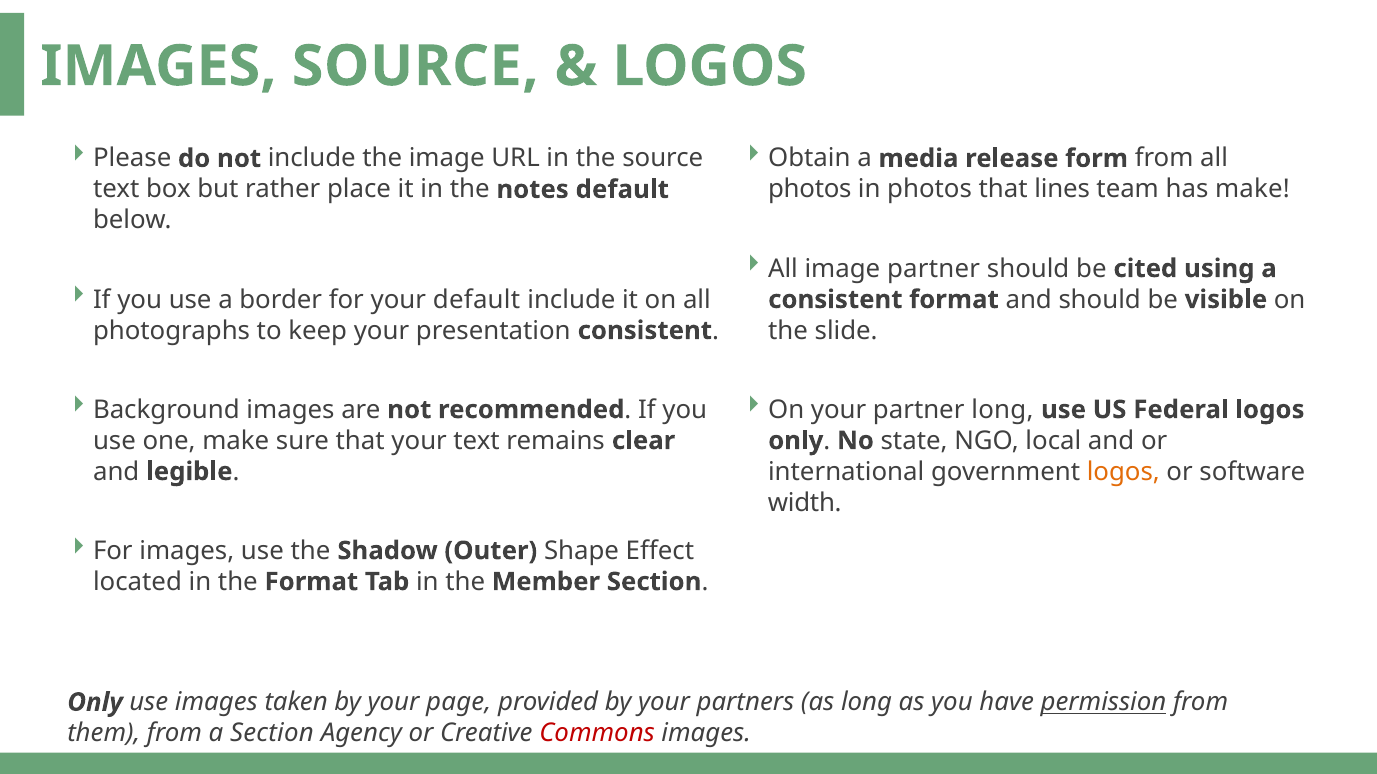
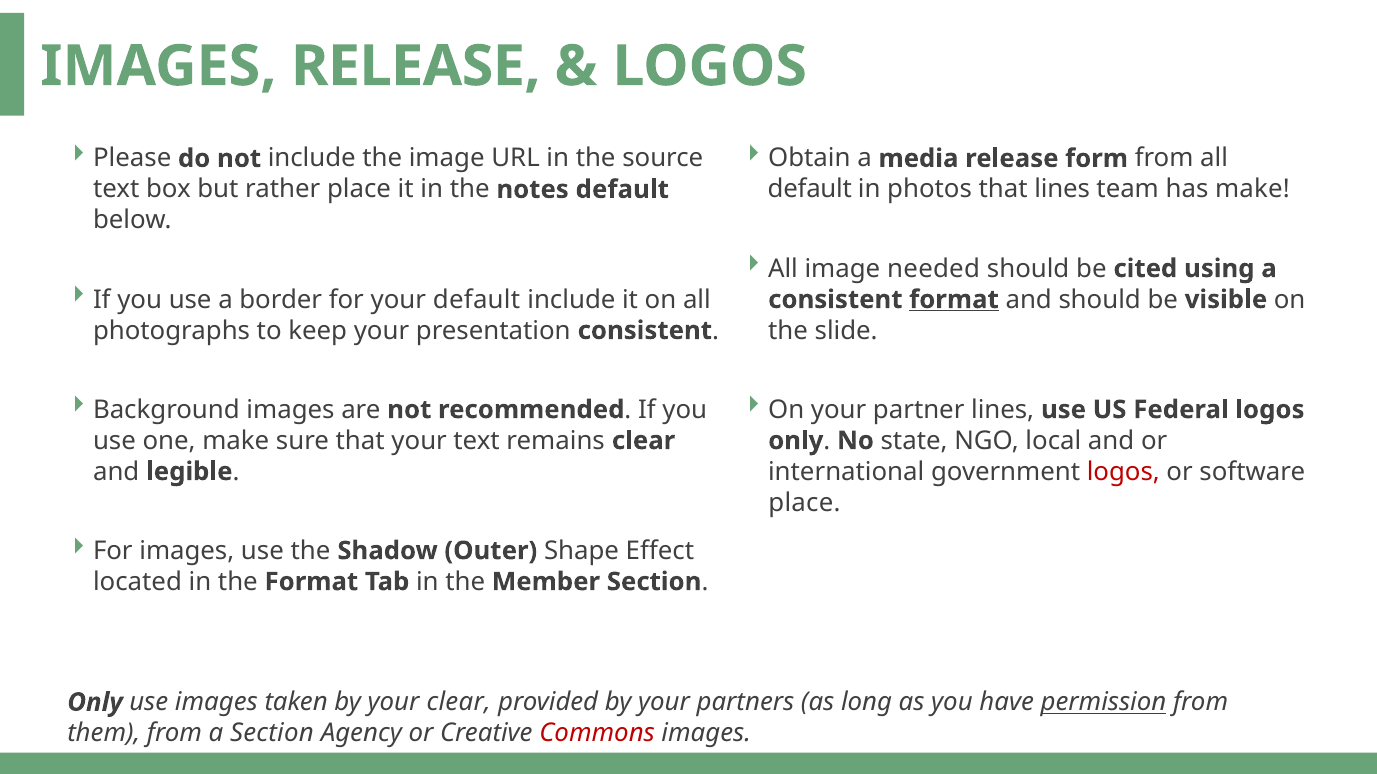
IMAGES SOURCE: SOURCE -> RELEASE (416, 66)
photos: photos -> default (810, 190)
image partner: partner -> needed (934, 269)
format underline: none -> present (954, 300)
partner long: long -> lines (1003, 410)
logos colour: orange -> red (1123, 472)
width: width -> place (805, 503)
your page: page -> clear (459, 703)
